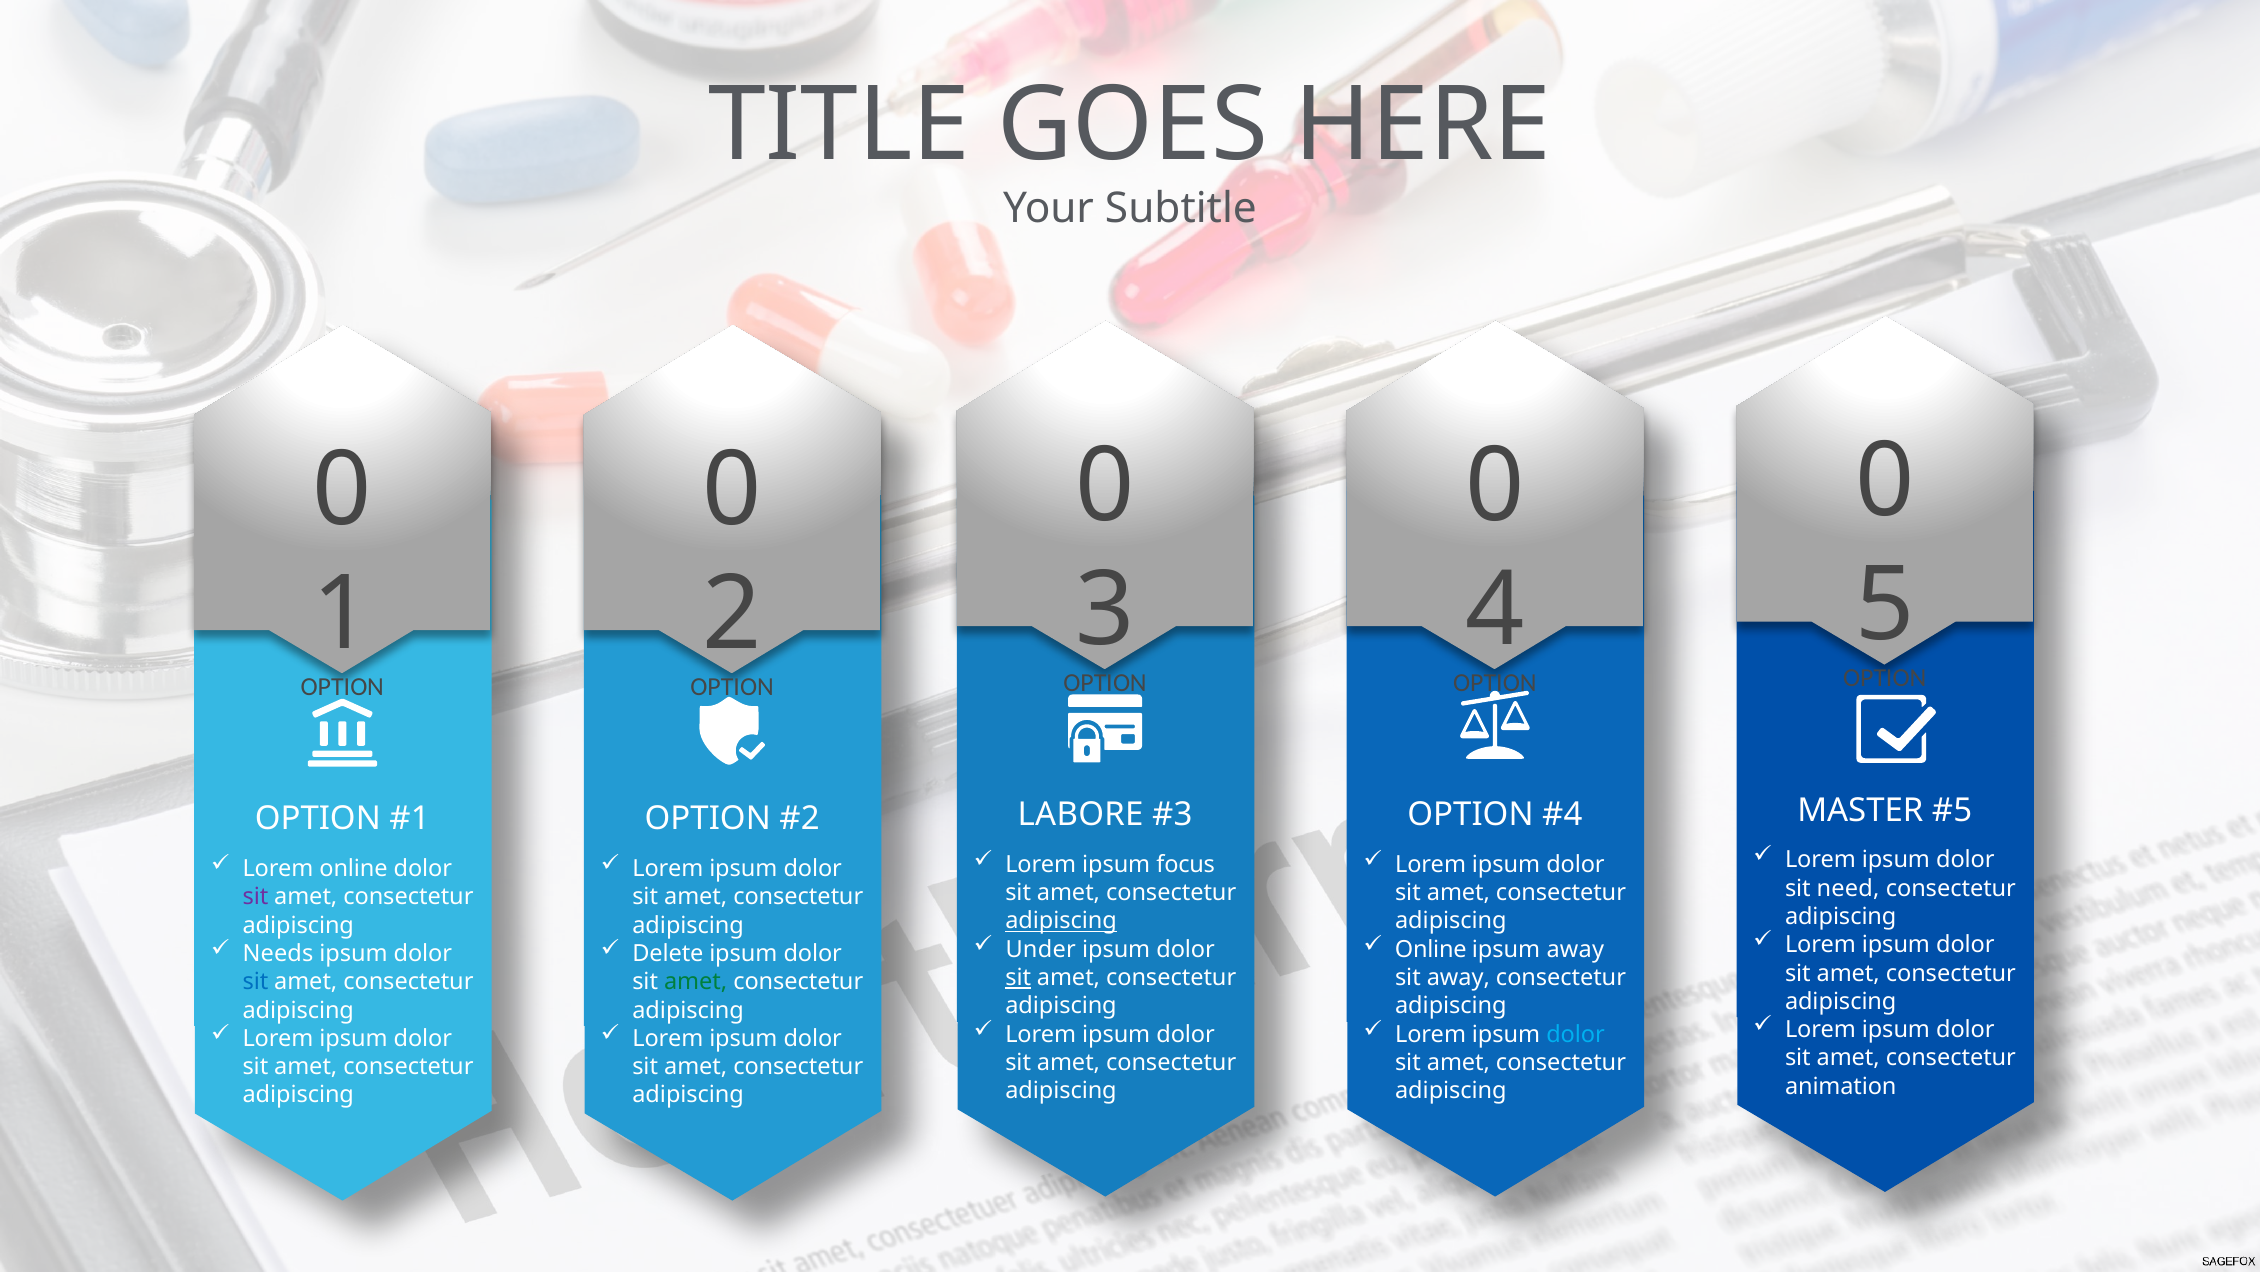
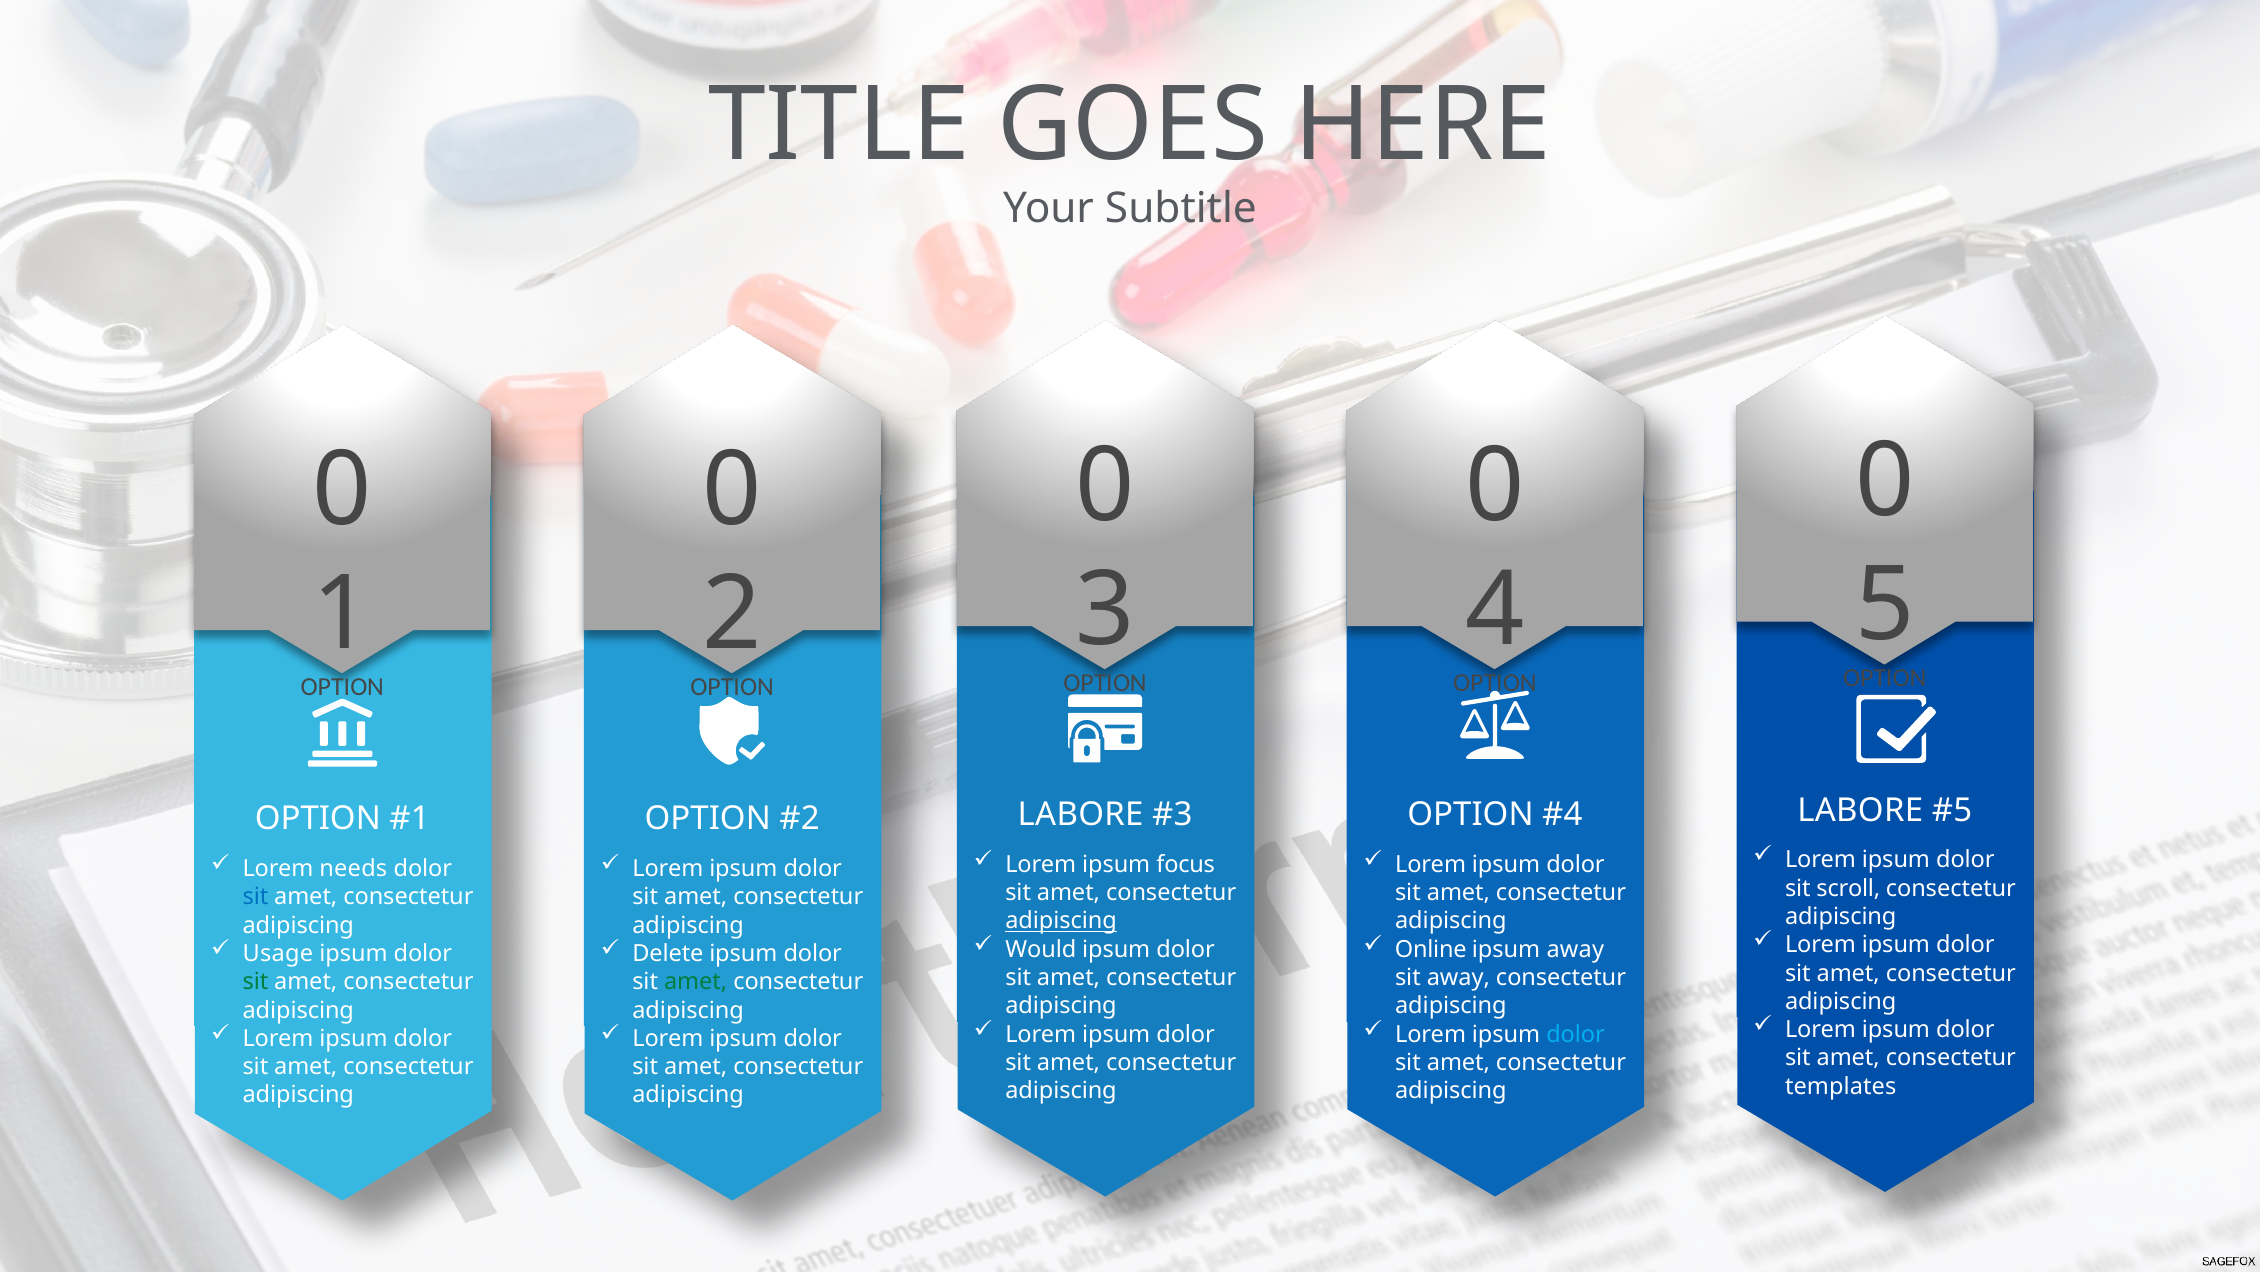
MASTER: MASTER -> LABORE (1860, 810)
Lorem online: online -> needs (353, 868)
need: need -> scroll (1848, 888)
sit colour: purple -> blue (255, 896)
Under: Under -> Would (1041, 949)
Needs: Needs -> Usage (278, 953)
sit underline: present -> none (1018, 977)
sit colour: blue -> green (255, 981)
animation: animation -> templates (1841, 1086)
